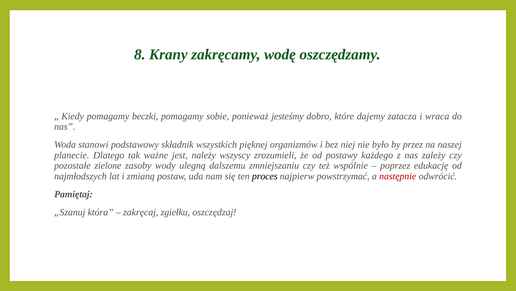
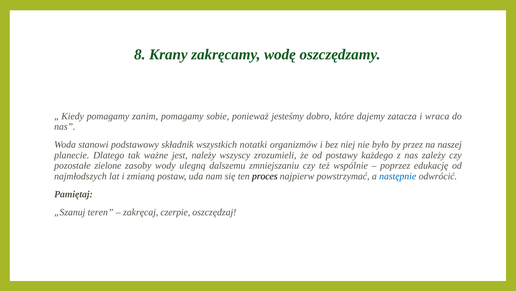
beczki: beczki -> zanim (145, 116)
pięknej: pięknej -> notatki (253, 144)
następnie colour: red -> blue (398, 176)
która: która -> teren (101, 212)
zgiełku: zgiełku -> czerpie (175, 212)
